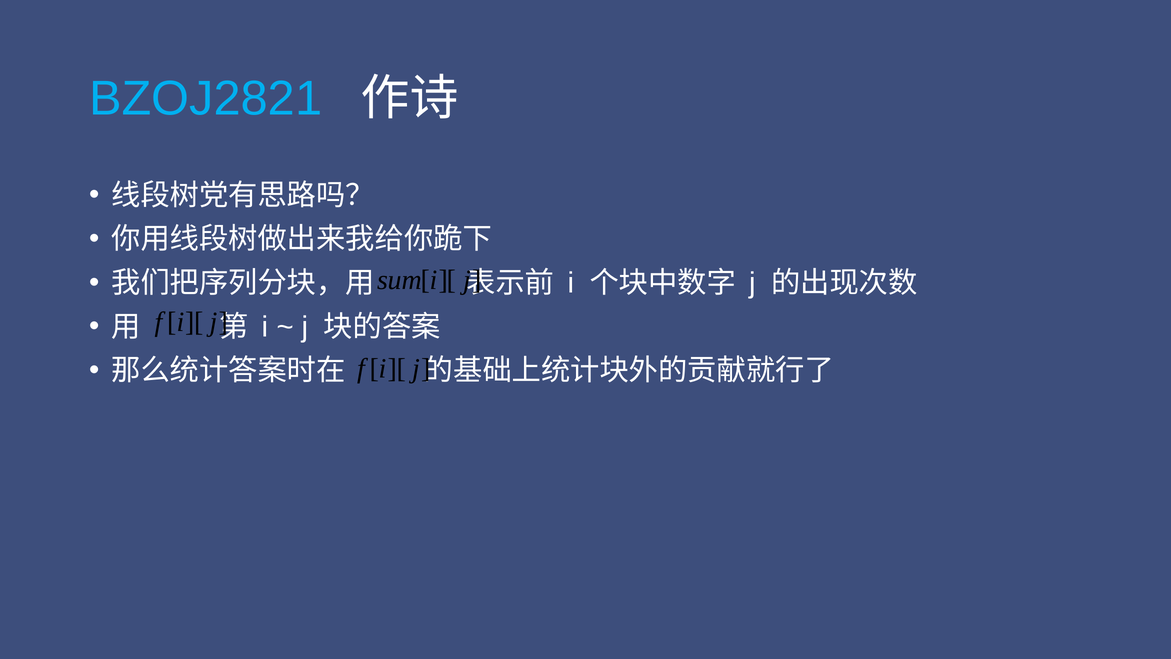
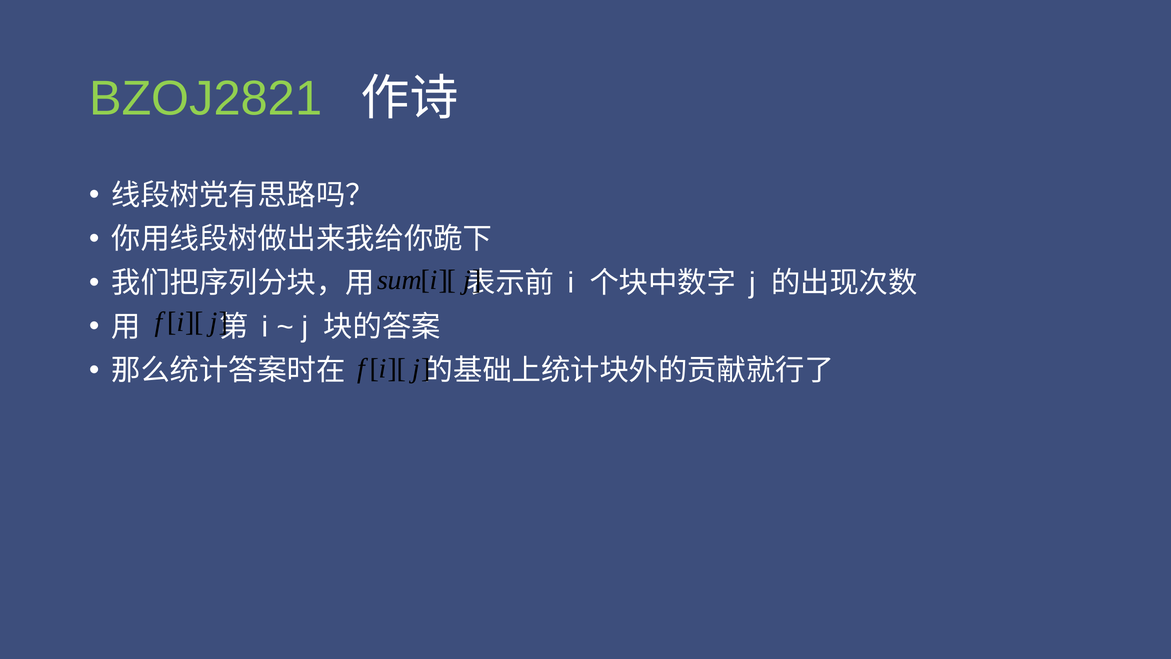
BZOJ2821 colour: light blue -> light green (206, 98)
